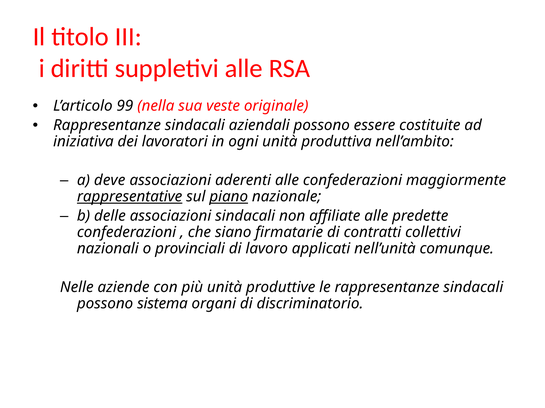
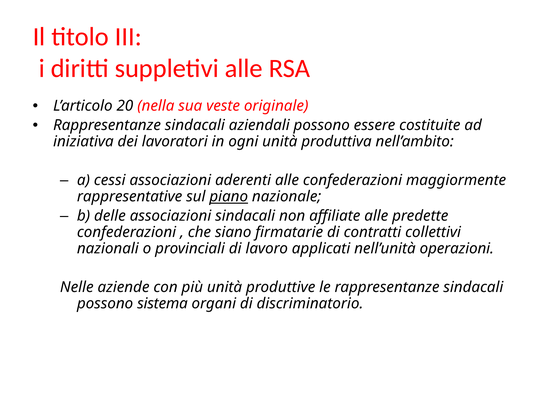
99: 99 -> 20 (125, 106)
deve: deve -> cessi (110, 181)
rappresentative underline: present -> none (130, 197)
comunque: comunque -> operazioni (457, 249)
